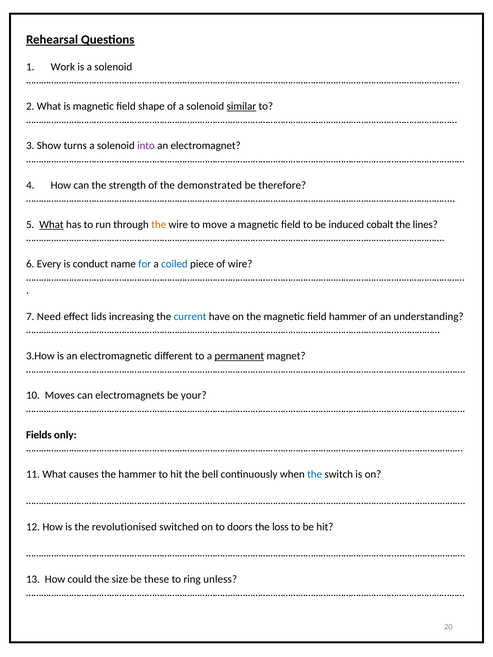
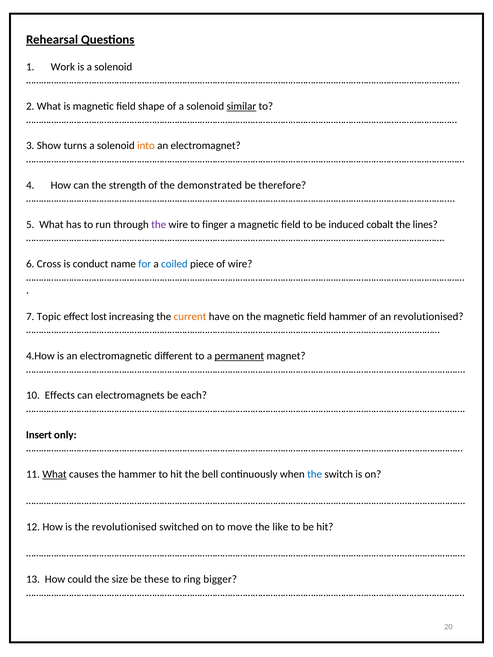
into colour: purple -> orange (146, 146)
What underline: present -> none (51, 225)
the colour: orange -> purple (159, 225)
move: move -> finger (215, 225)
Every: Every -> Cross (49, 264)
Need: Need -> Topic (49, 317)
lids: lids -> lost (99, 317)
current colour: blue -> orange (190, 317)
an understanding: understanding -> revolutionised (429, 317)
3.How: 3.How -> 4.How (40, 356)
Moves: Moves -> Effects (60, 396)
your: your -> each (194, 396)
Fields: Fields -> Insert (39, 435)
What underline: none -> present (55, 474)
doors: doors -> move (240, 527)
loss: loss -> like (280, 527)
unless: unless -> bigger (220, 580)
